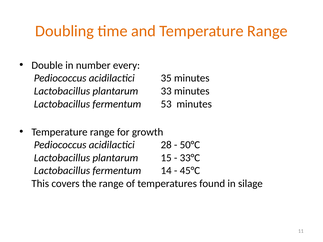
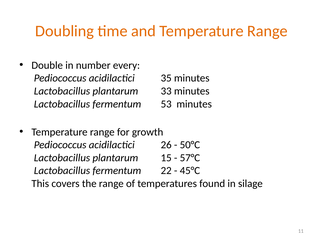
28: 28 -> 26 (166, 145)
33°C: 33°C -> 57°C (190, 158)
14: 14 -> 22 (166, 171)
